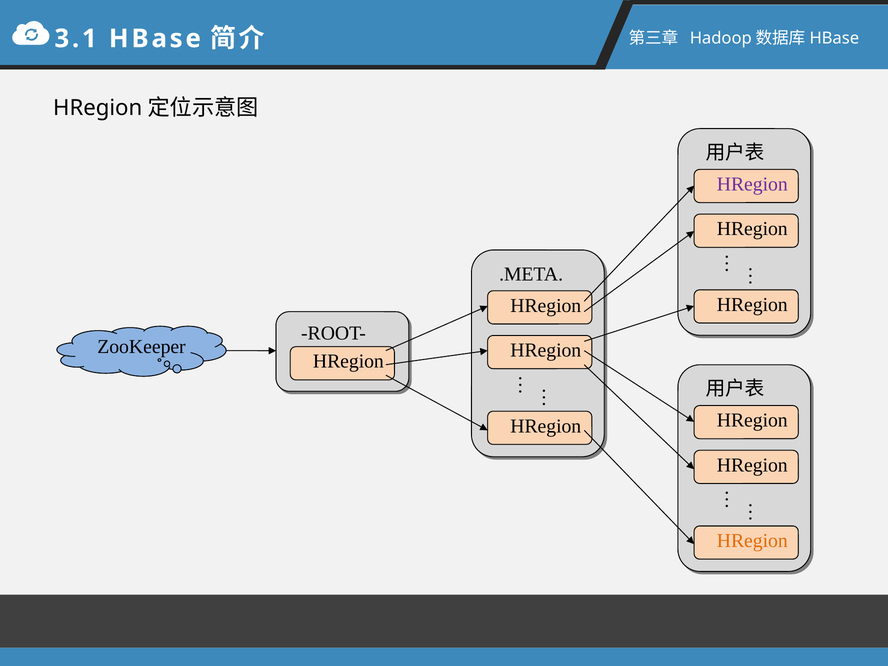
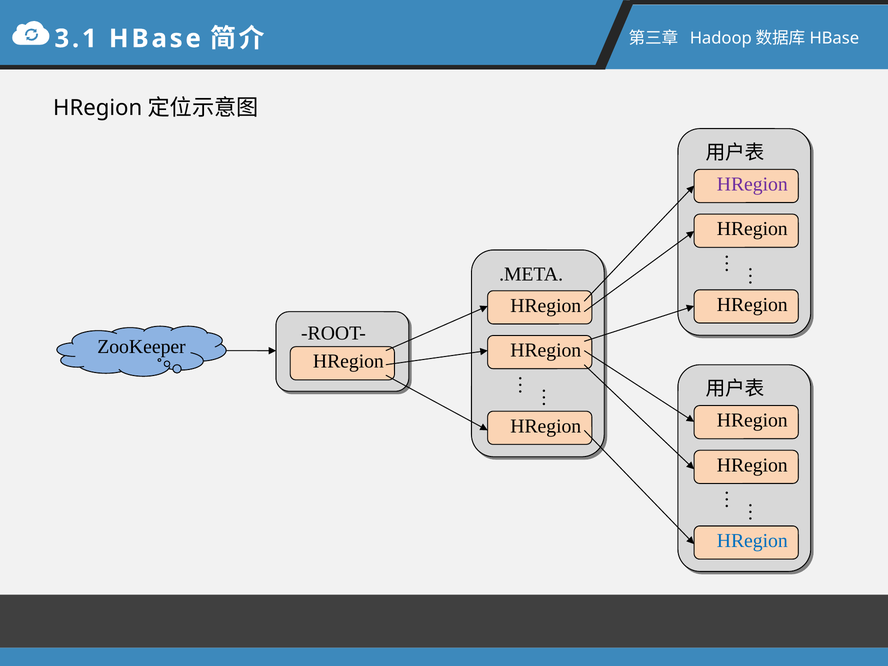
HRegion colour: orange -> blue (752, 541)
